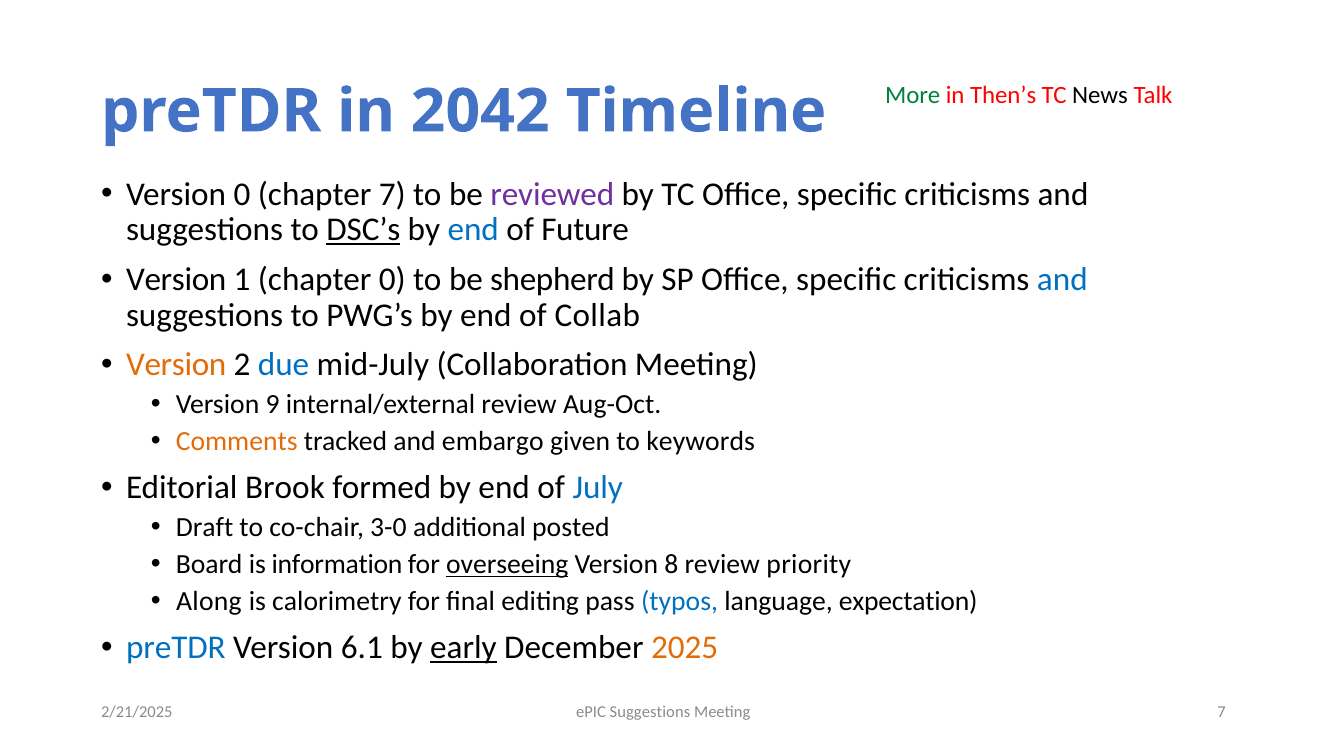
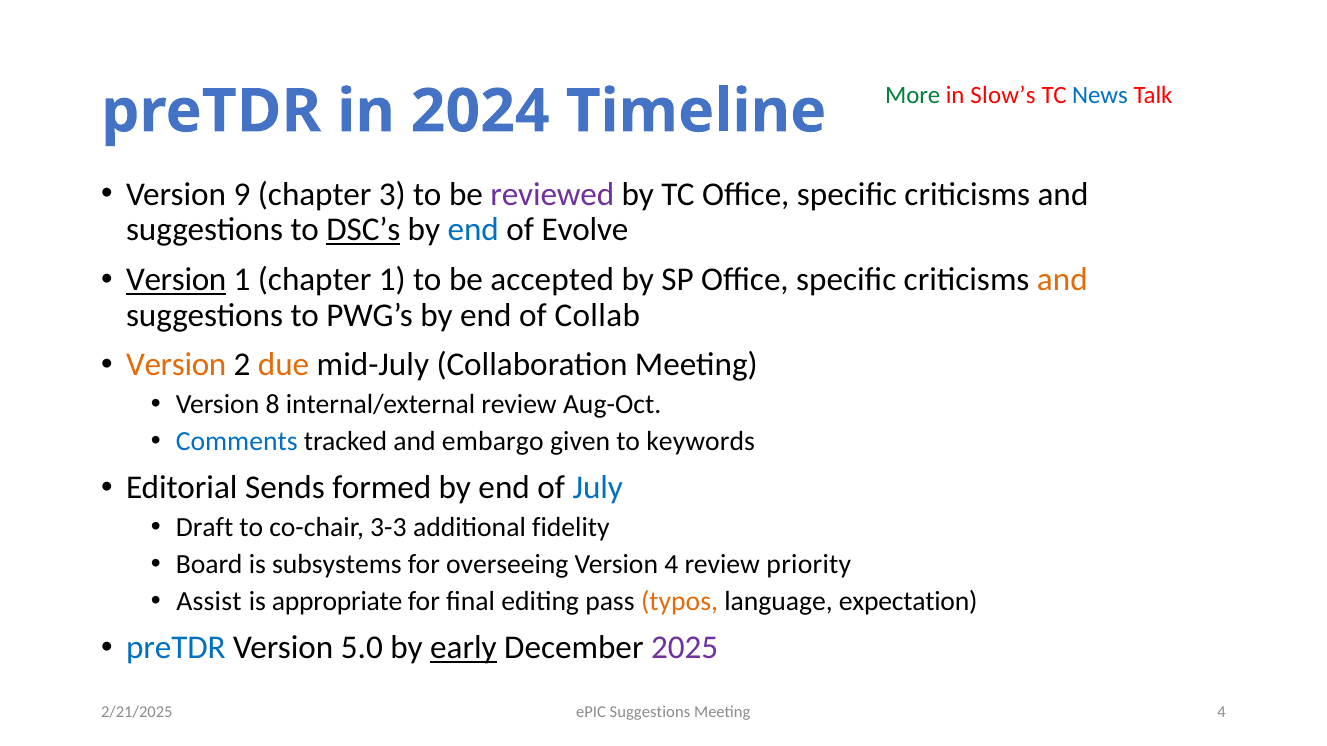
Then’s: Then’s -> Slow’s (1003, 96)
News colour: black -> blue (1100, 96)
2042: 2042 -> 2024 (480, 111)
Version 0: 0 -> 9 (242, 194)
chapter 7: 7 -> 3 (392, 194)
Future: Future -> Evolve (585, 230)
Version underline: none -> present (176, 280)
chapter 0: 0 -> 1 (392, 280)
shepherd: shepherd -> accepted (552, 280)
and colour: blue -> orange (1062, 280)
due colour: blue -> orange (284, 365)
9: 9 -> 8 (273, 405)
Comments colour: orange -> blue (237, 442)
Brook: Brook -> Sends (285, 488)
3-0: 3-0 -> 3-3 (388, 528)
posted: posted -> fidelity (571, 528)
information: information -> subsystems (337, 565)
overseeing underline: present -> none (507, 565)
Version 8: 8 -> 4 (671, 565)
Along: Along -> Assist (209, 602)
calorimetry: calorimetry -> appropriate (337, 602)
typos colour: blue -> orange (679, 602)
6.1: 6.1 -> 5.0 (362, 648)
2025 colour: orange -> purple (685, 648)
Meeting 7: 7 -> 4 (1222, 713)
